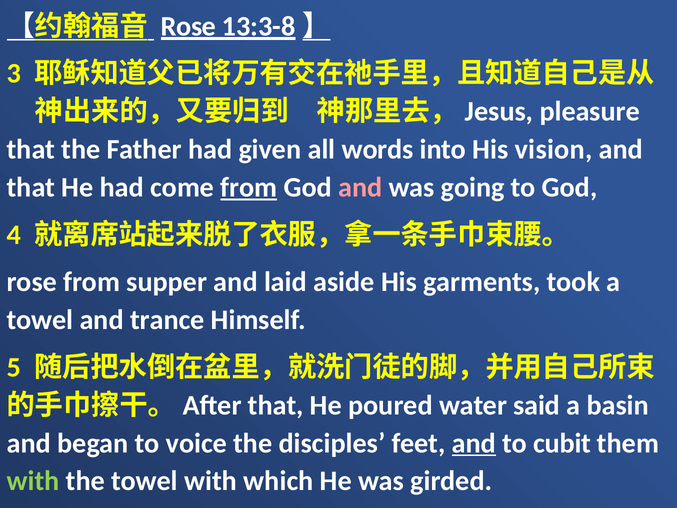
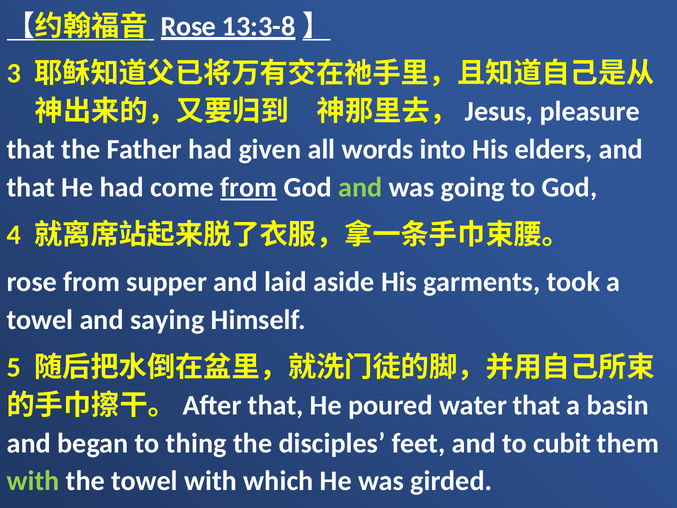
vision: vision -> elders (554, 149)
and colour: pink -> light green (360, 187)
trance: trance -> saying (167, 320)
water said: said -> that (537, 405)
voice: voice -> thing (196, 443)
and underline: present -> none (474, 443)
